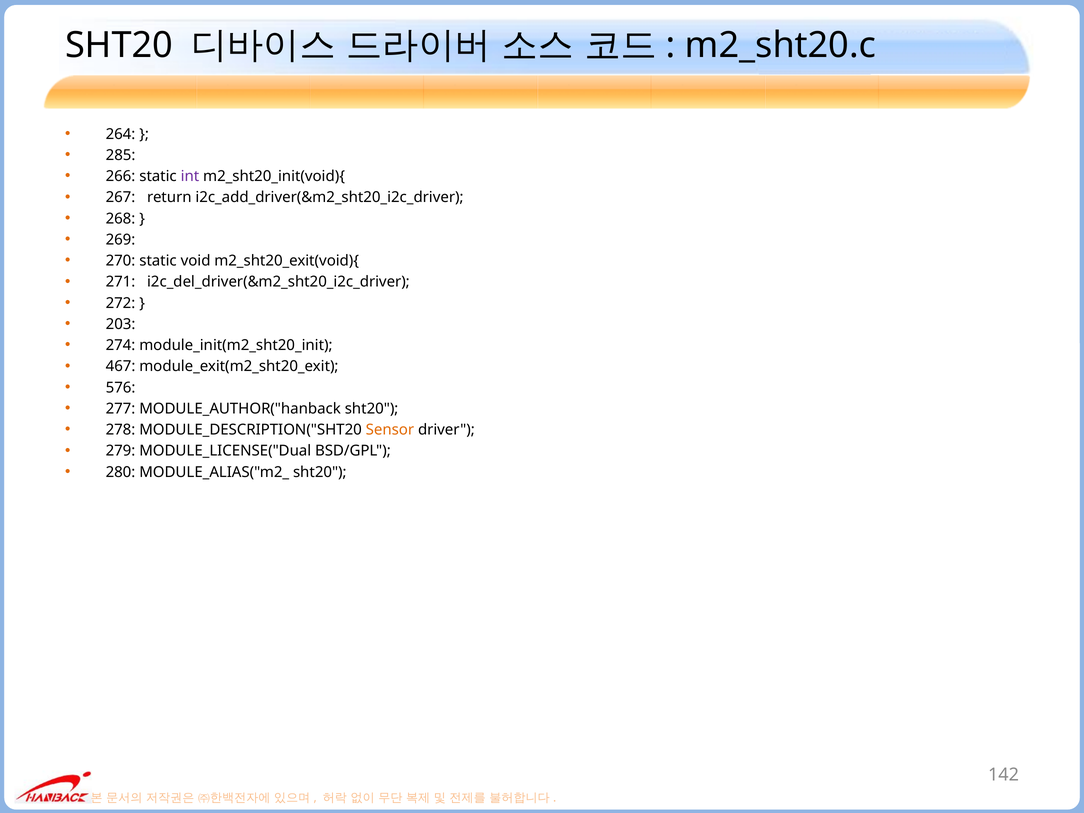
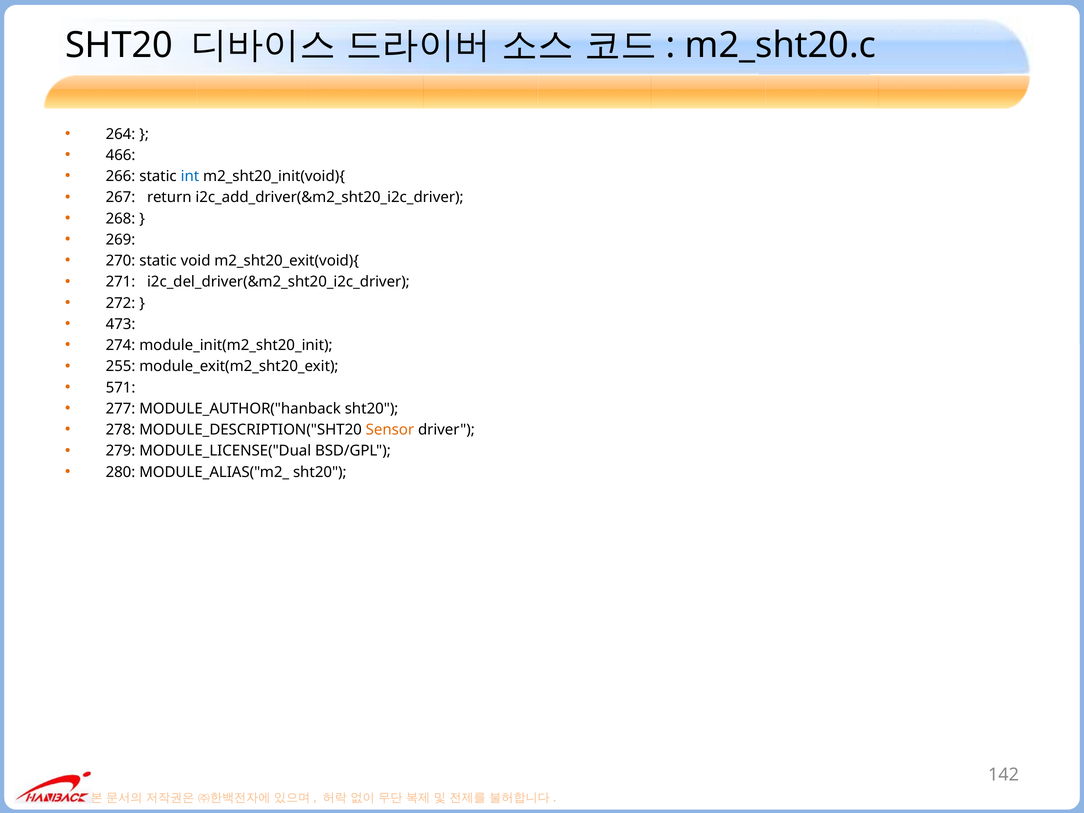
285: 285 -> 466 (121, 155)
int colour: purple -> blue (190, 176)
203: 203 -> 473 (121, 324)
467: 467 -> 255 (121, 366)
576: 576 -> 571 (121, 388)
